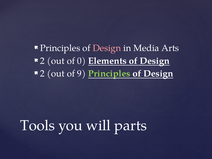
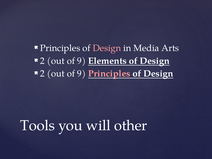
0: 0 -> 9 (81, 61)
Principles colour: light green -> pink (109, 74)
parts: parts -> other (131, 126)
